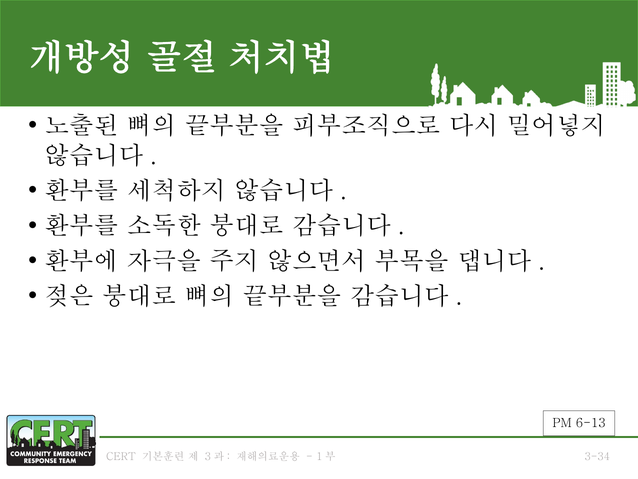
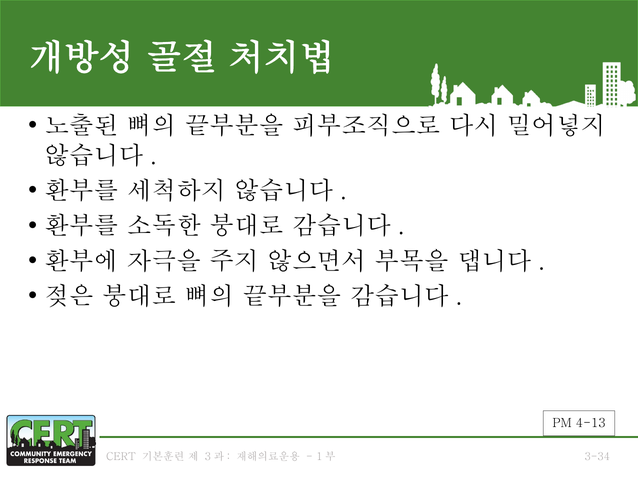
6-13: 6-13 -> 4-13 (591, 423)
